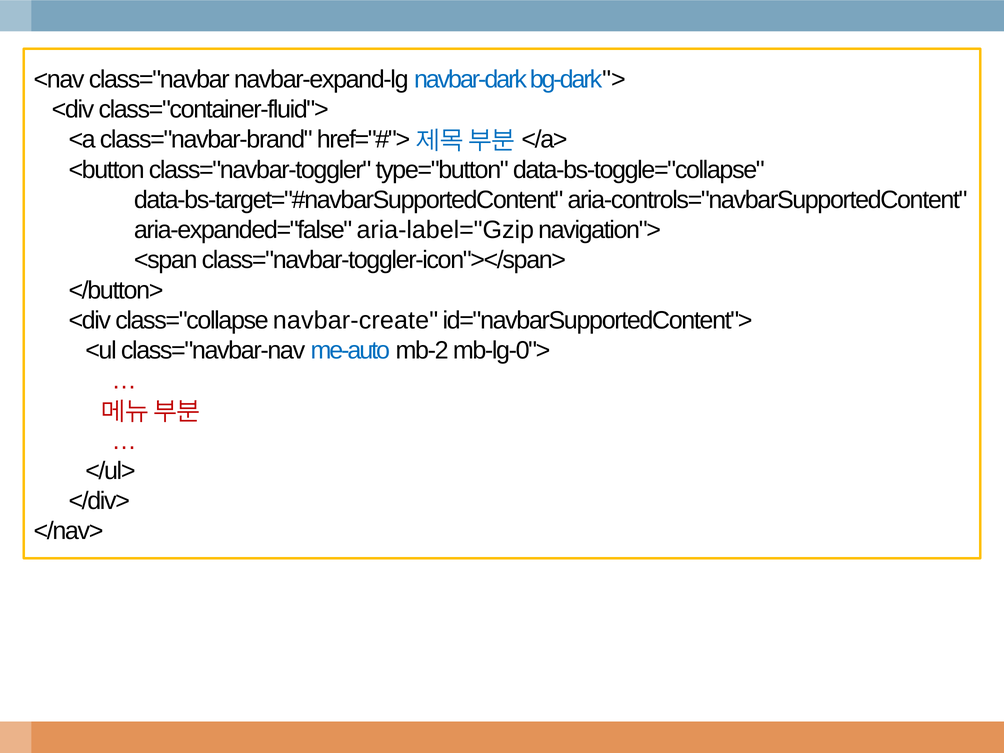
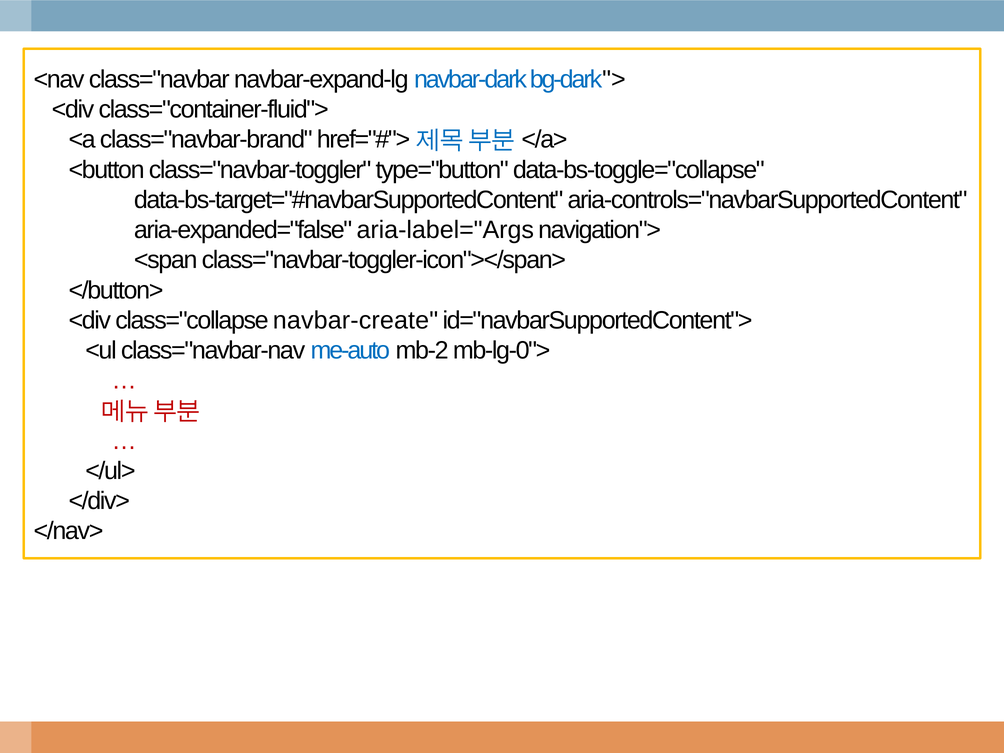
aria-label="Gzip: aria-label="Gzip -> aria-label="Args (445, 230)
